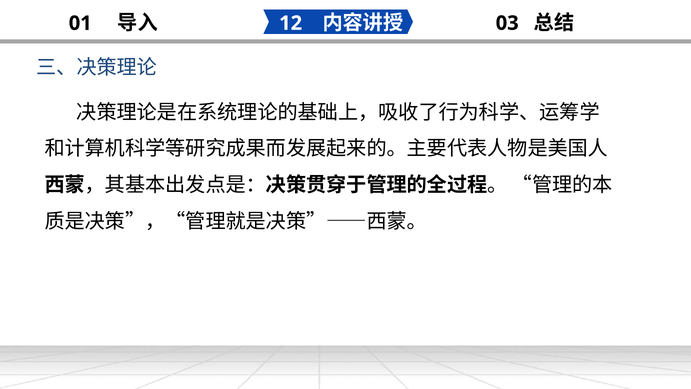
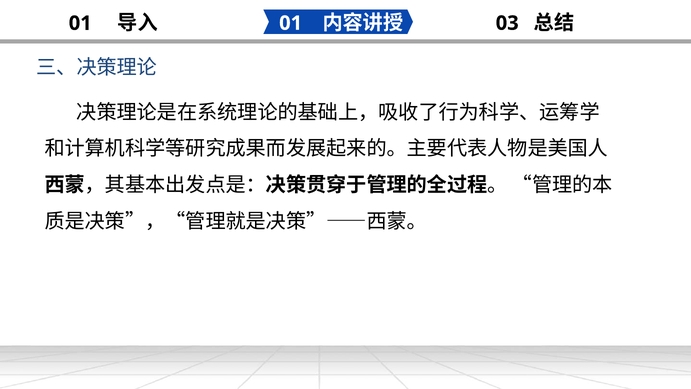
12: 12 -> 01 (291, 23)
